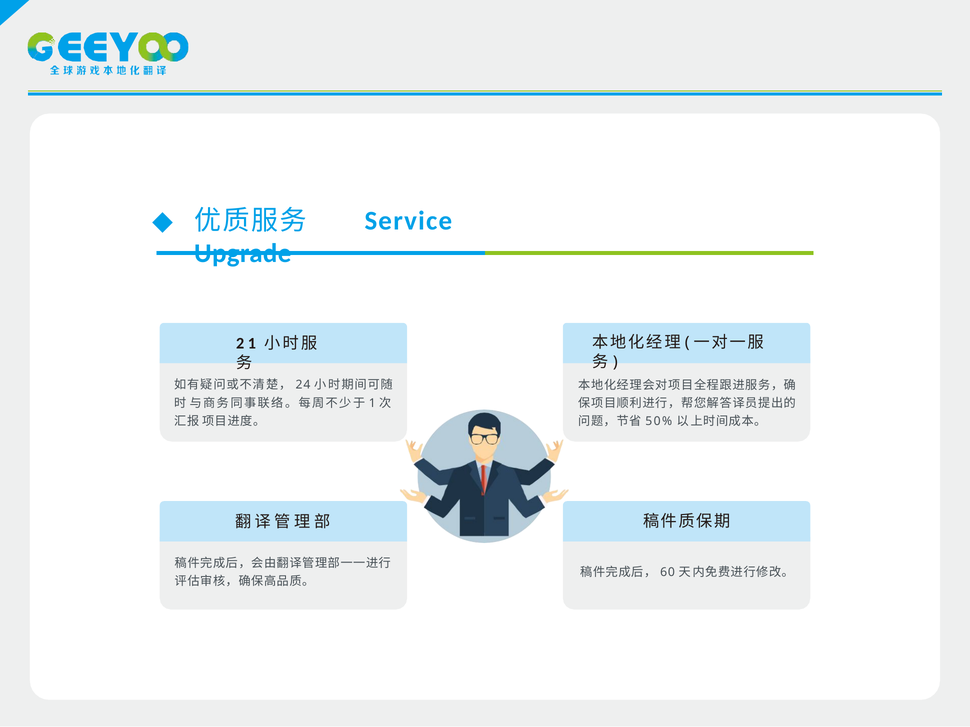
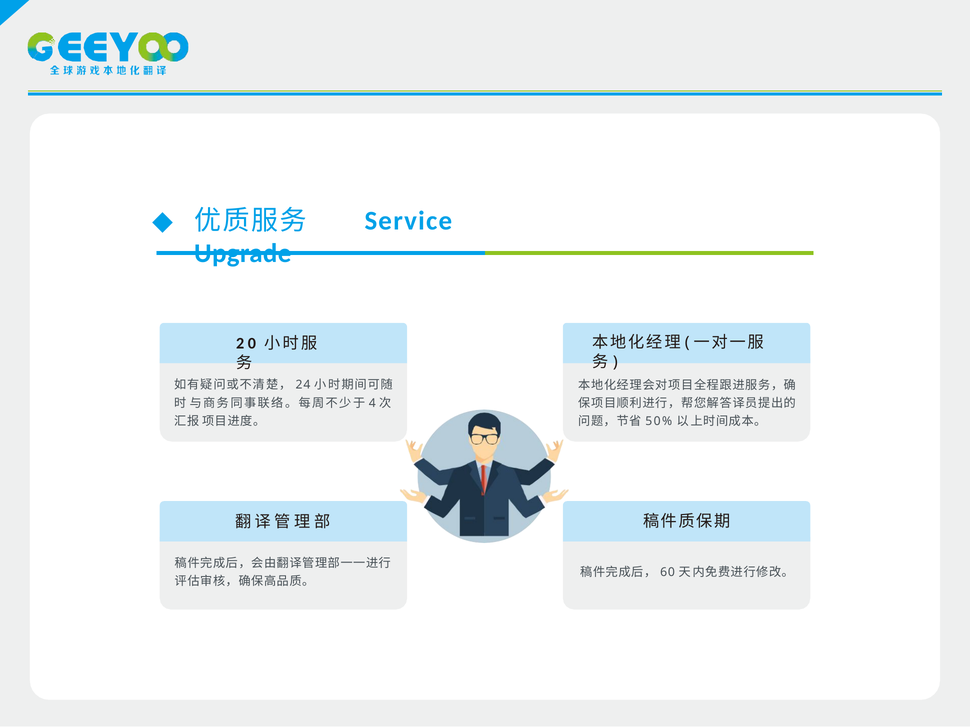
2 1: 1 -> 0 (252, 343)
1: 1 -> 4 (372, 403)
